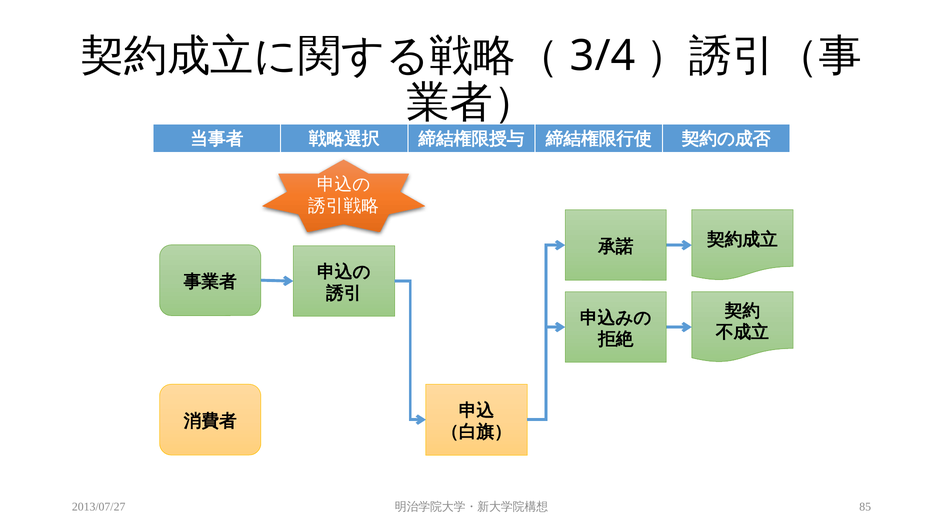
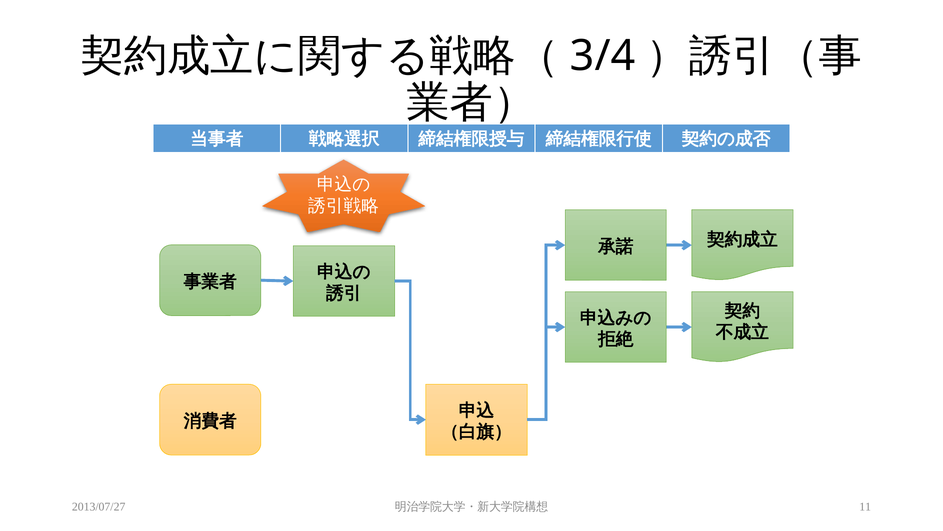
85: 85 -> 11 (865, 507)
